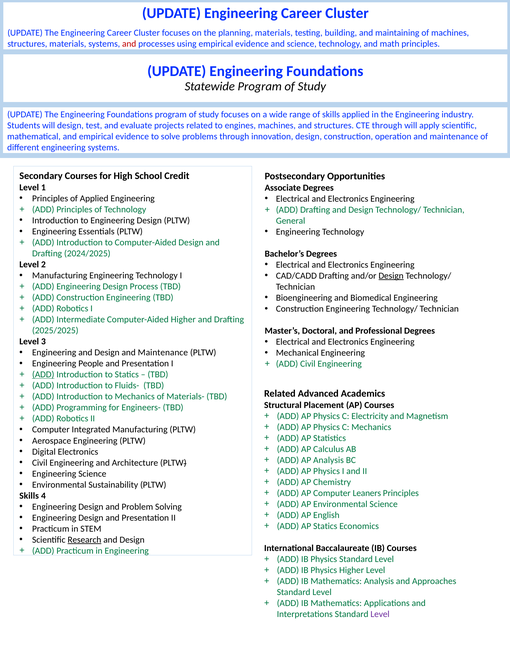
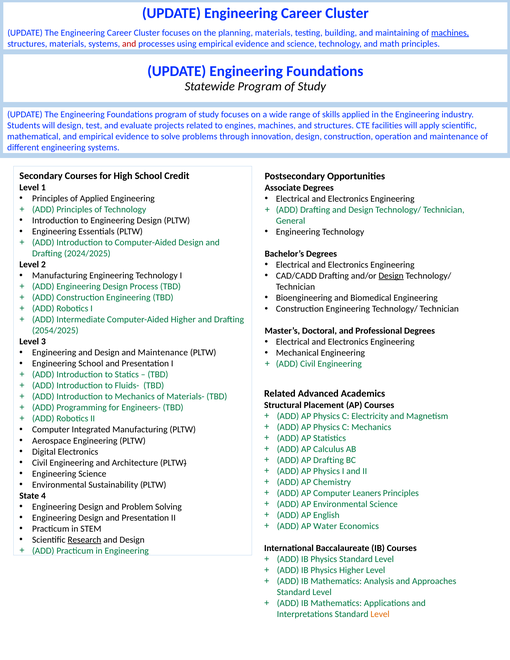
machines underline: none -> present (450, 33)
CTE through: through -> facilities (387, 125)
2025/2025: 2025/2025 -> 2054/2025 (55, 331)
Engineering People: People -> School (91, 364)
ADD underline: present -> none (43, 375)
AP Analysis: Analysis -> Drafting (329, 460)
Skills: Skills -> State (29, 496)
AP Statics: Statics -> Water (325, 526)
Level colour: purple -> orange (380, 614)
